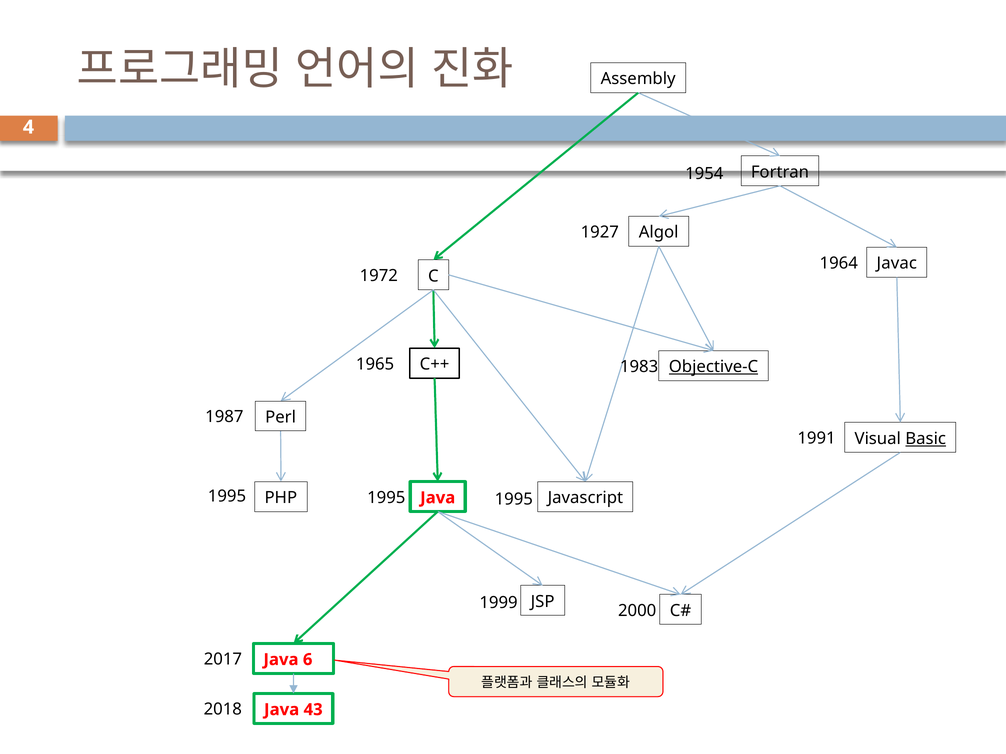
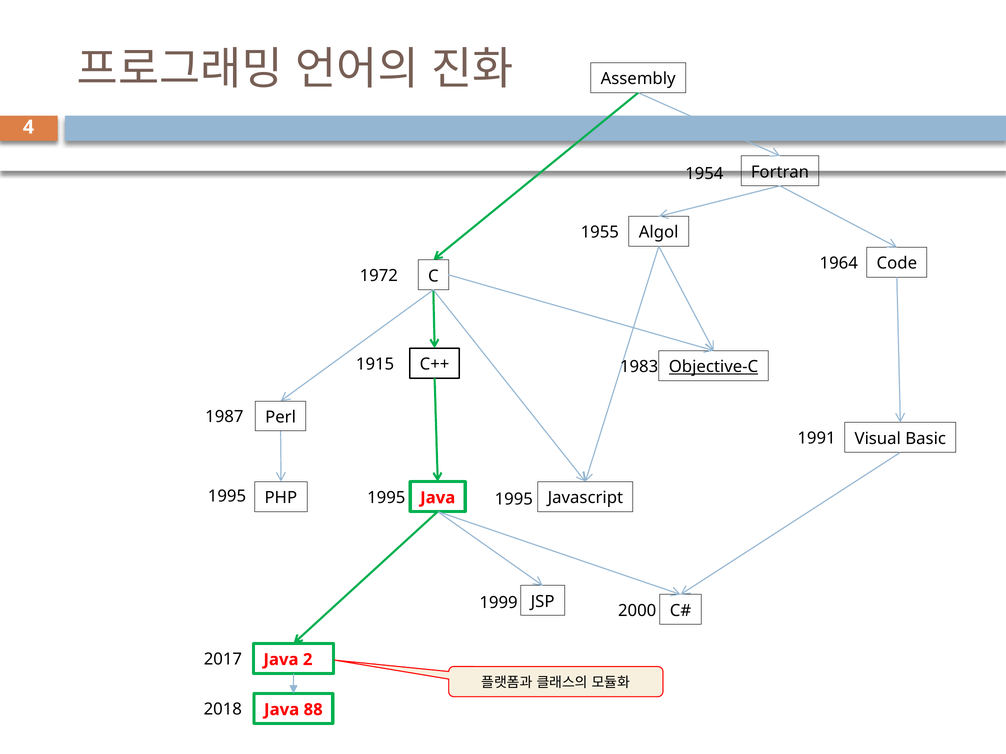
1927: 1927 -> 1955 (600, 232)
Javac: Javac -> Code (897, 264)
1965: 1965 -> 1915 (375, 365)
Basic underline: present -> none (926, 439)
6: 6 -> 2 (308, 660)
43: 43 -> 88 (313, 710)
